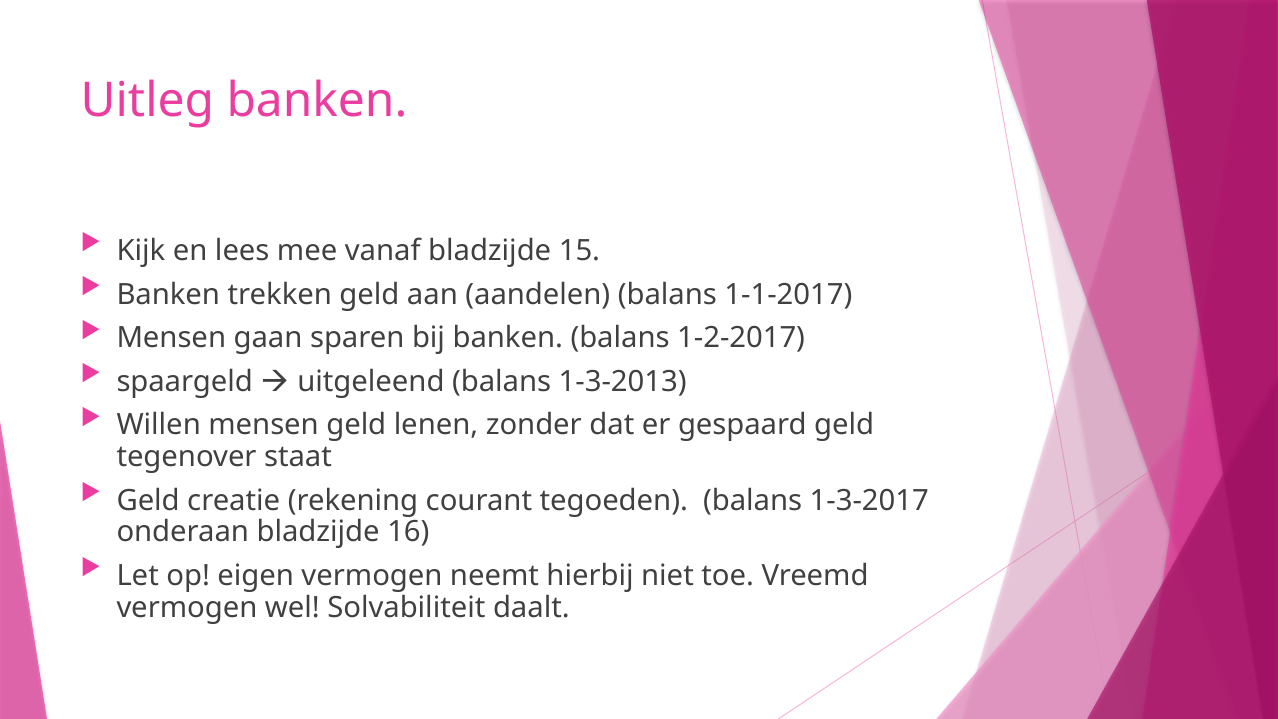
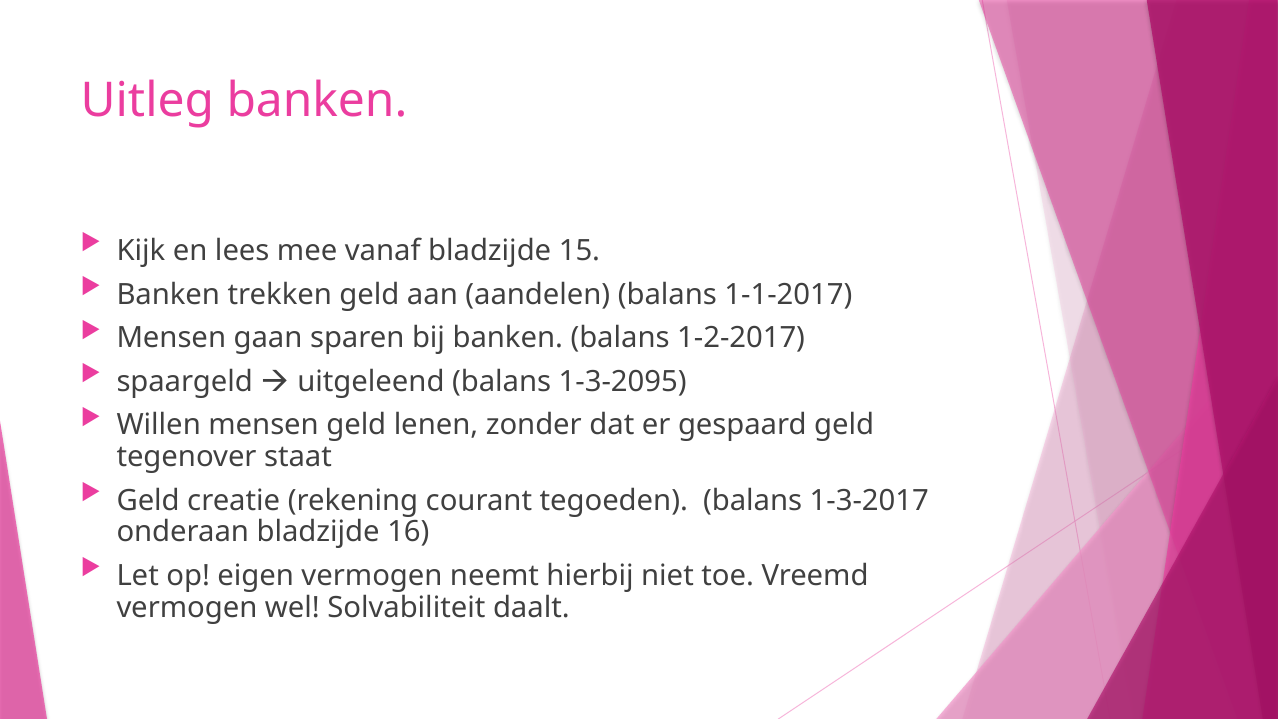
1-3-2013: 1-3-2013 -> 1-3-2095 (623, 382)
